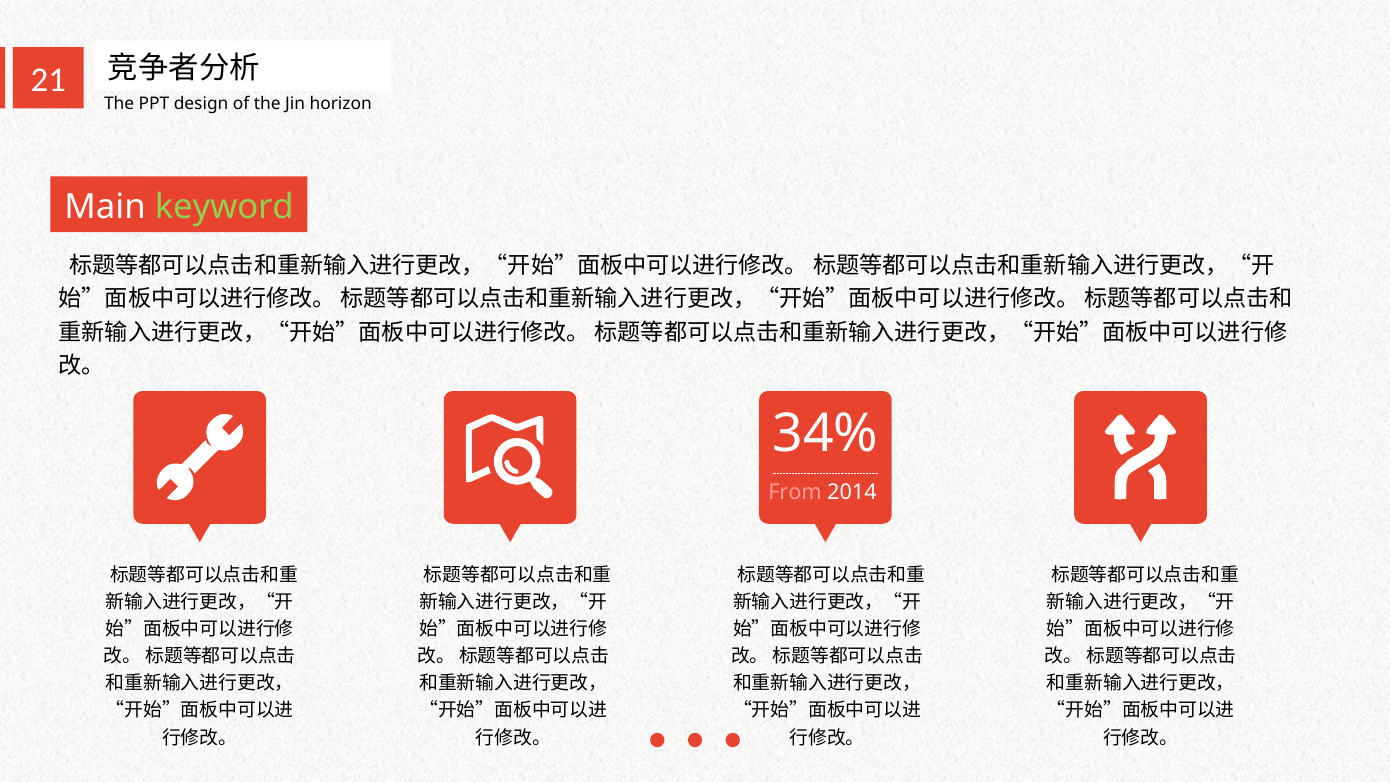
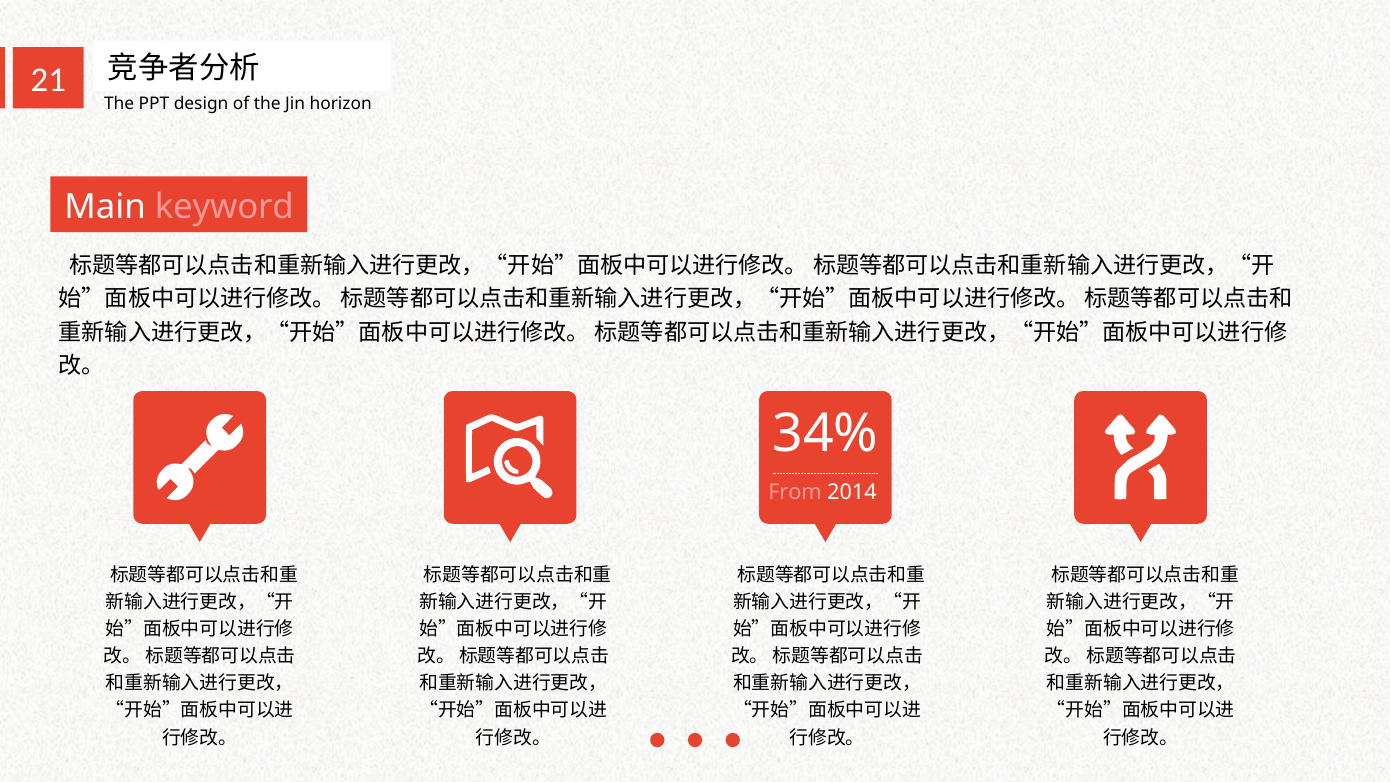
keyword colour: light green -> pink (224, 207)
